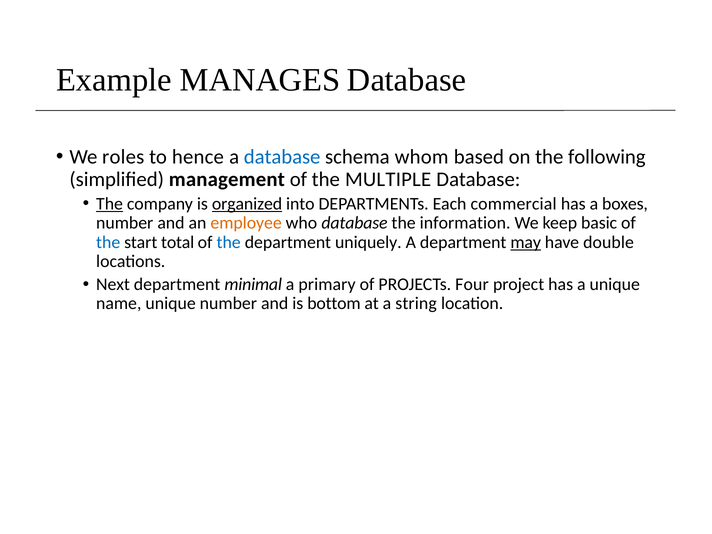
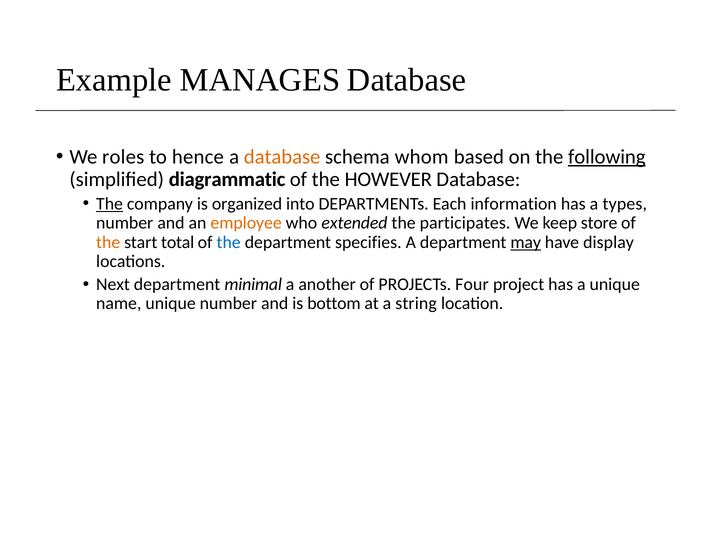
database colour: blue -> orange (282, 157)
following underline: none -> present (607, 157)
management: management -> diagrammatic (227, 179)
MULTIPLE: MULTIPLE -> HOWEVER (388, 179)
organized underline: present -> none (247, 204)
commercial: commercial -> information (514, 204)
boxes: boxes -> types (625, 204)
who database: database -> extended (354, 223)
information: information -> participates (465, 223)
basic: basic -> store (599, 223)
the colour: blue -> orange (108, 242)
uniquely: uniquely -> specifies (368, 242)
double: double -> display (609, 242)
primary: primary -> another (327, 284)
